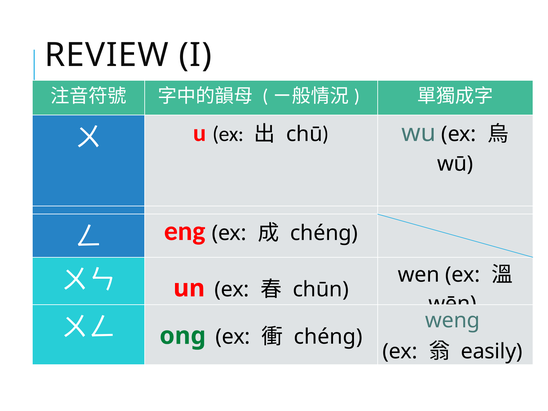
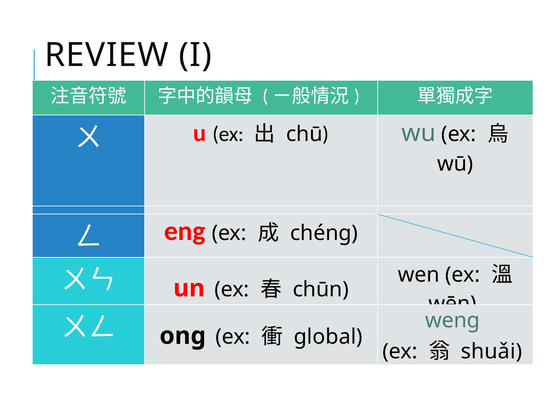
ong colour: green -> black (183, 336)
chéng: chéng -> global (328, 337)
easily: easily -> shuǎi (492, 351)
